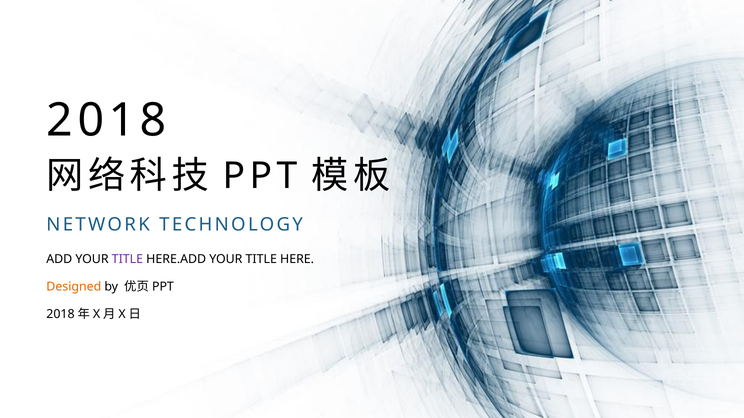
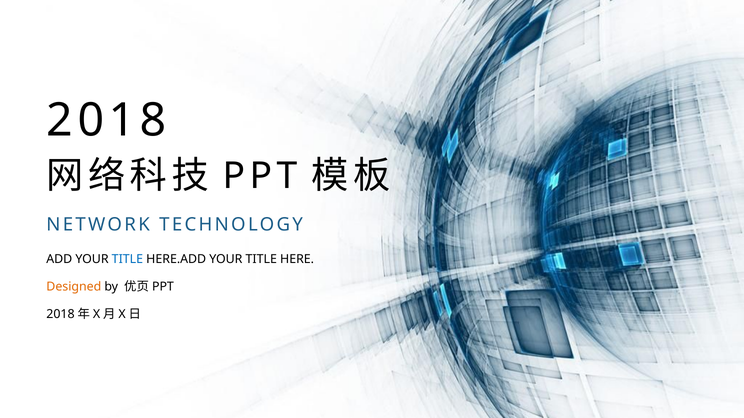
TITLE colour: purple -> blue (127, 260)
